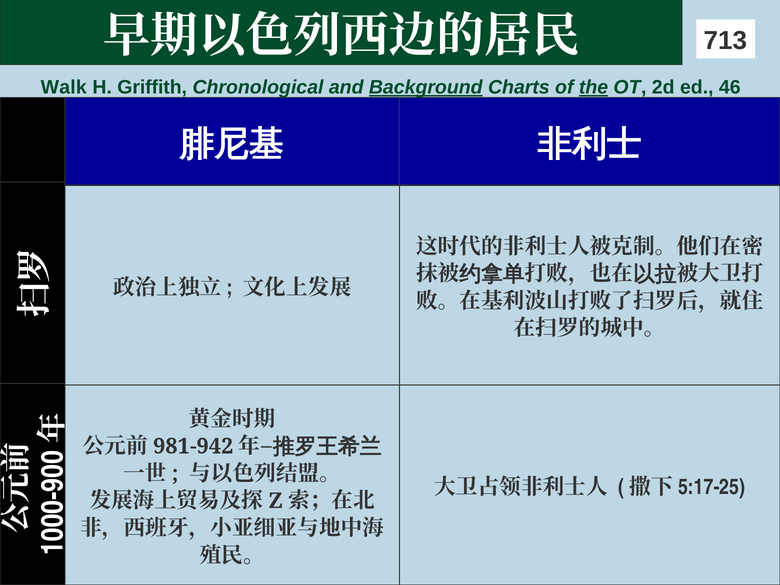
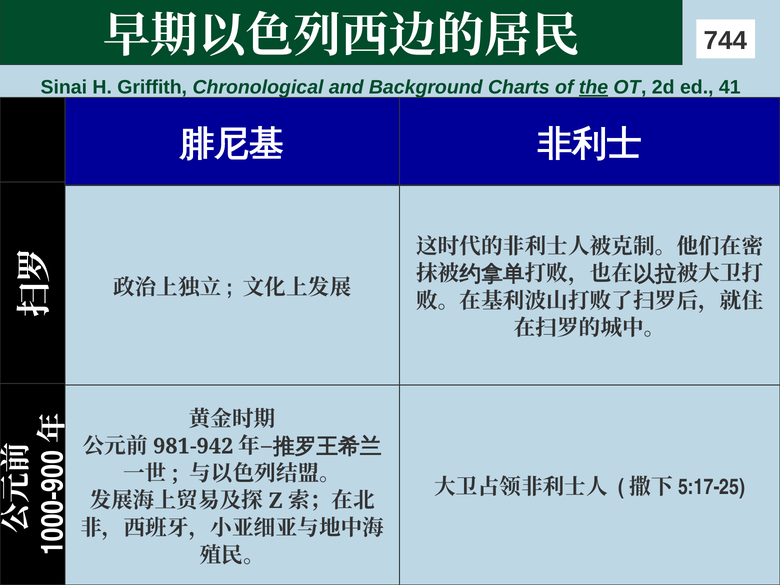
713: 713 -> 744 (726, 41)
Walk: Walk -> Sinai (64, 87)
Background underline: present -> none (426, 87)
46: 46 -> 41 (730, 87)
